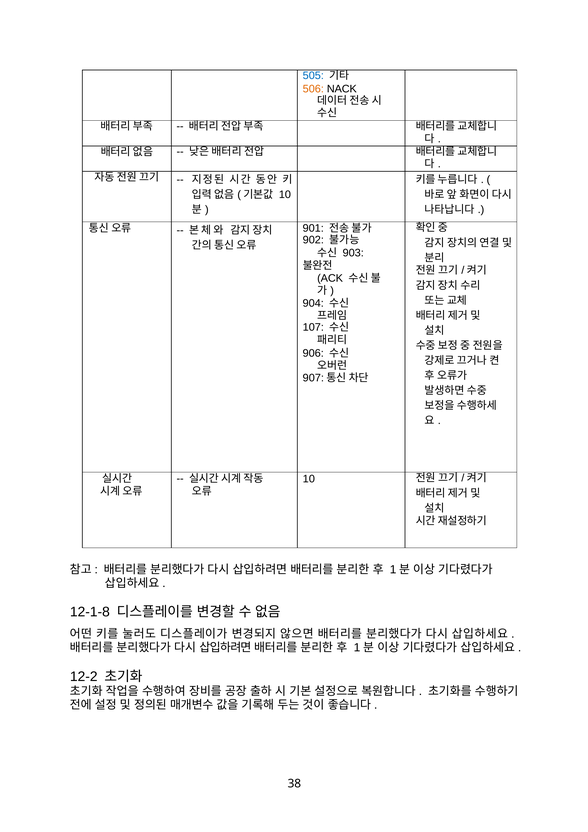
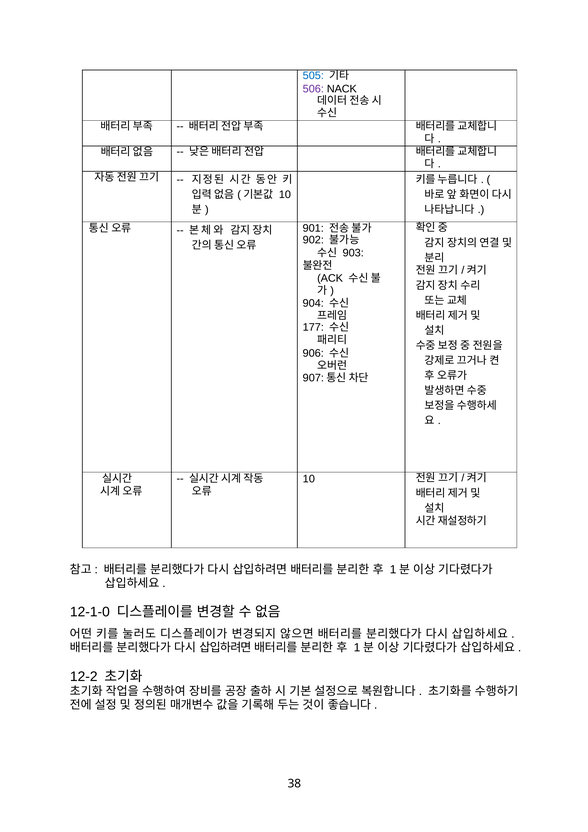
506 colour: orange -> purple (313, 89)
107: 107 -> 177 (313, 327)
12-1-8: 12-1-8 -> 12-1-0 (90, 612)
